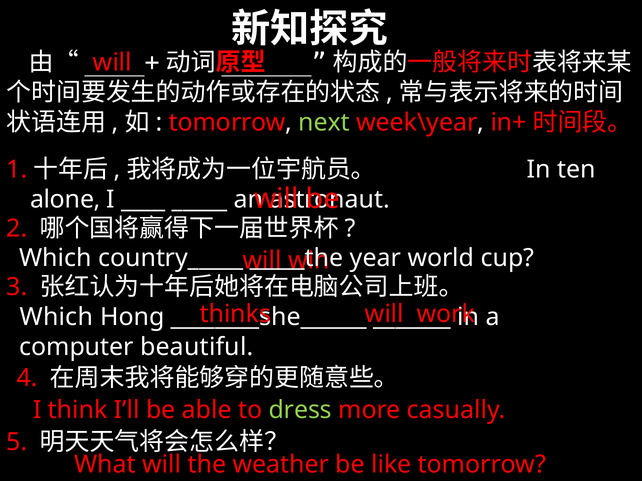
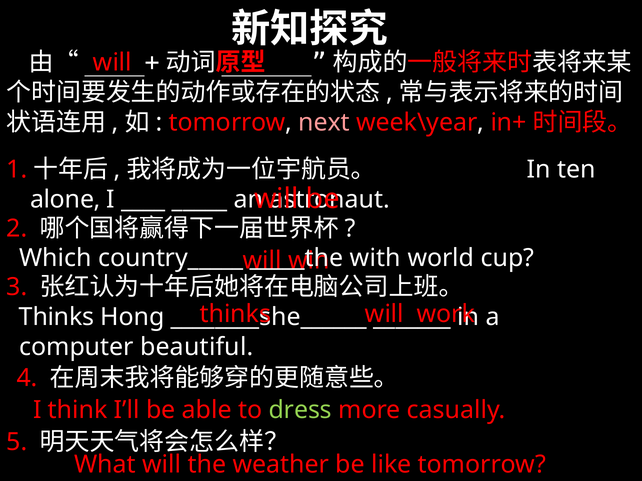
next colour: light green -> pink (324, 123)
year: year -> with (375, 258)
Which: Which -> Thinks (57, 317)
